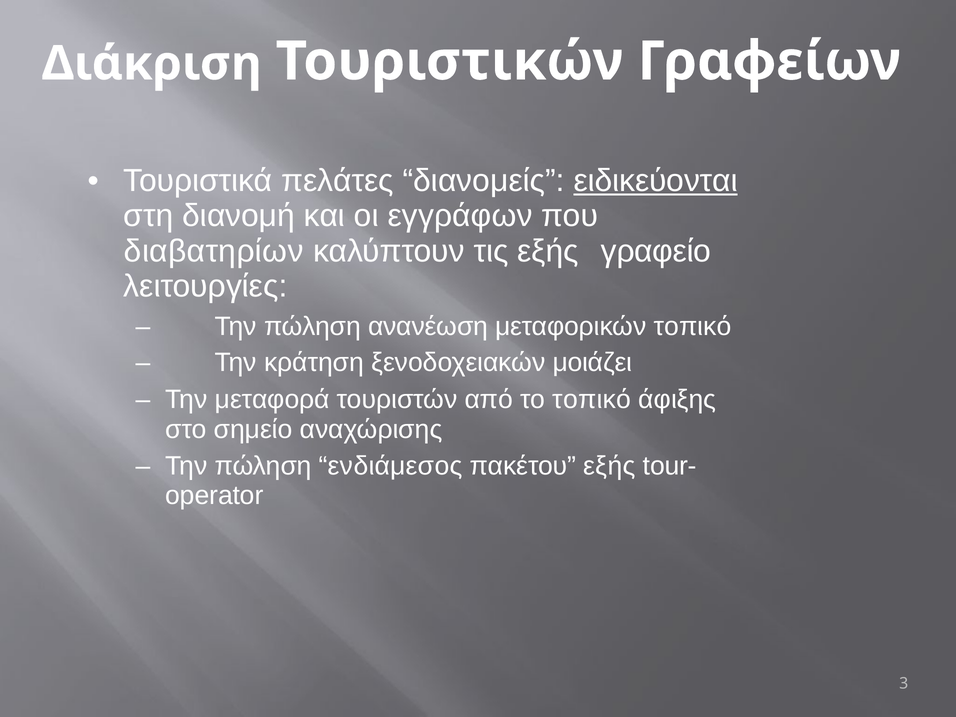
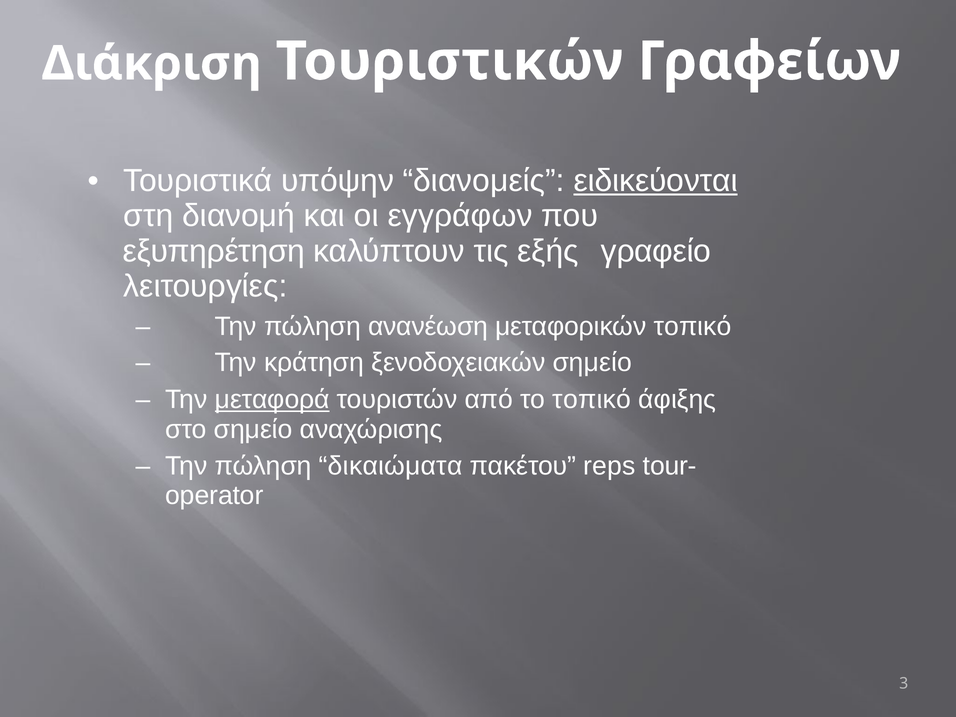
πελάτες: πελάτες -> υπόψην (338, 181)
διαβατηρίων: διαβατηρίων -> εξυπηρέτηση (214, 251)
ξενοδοχειακών μοιάζει: μοιάζει -> σημείο (592, 363)
μεταφορά underline: none -> present (272, 400)
ενδιάμεσος: ενδιάμεσος -> δικαιώματα (391, 466)
πακέτου εξής: εξής -> reps (609, 466)
